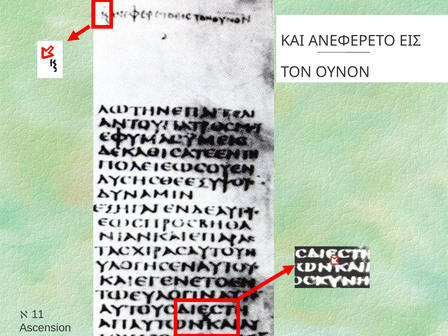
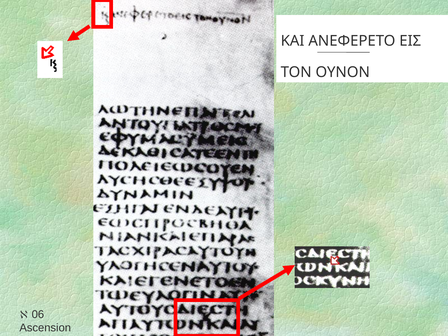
11: 11 -> 06 (38, 314)
